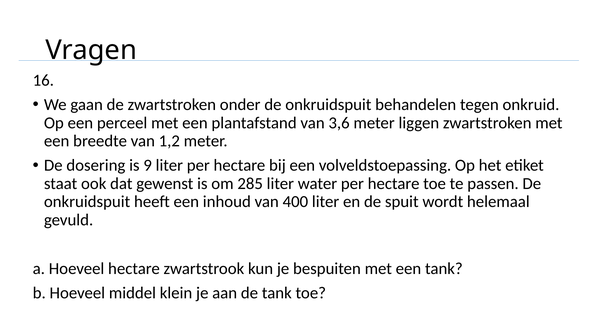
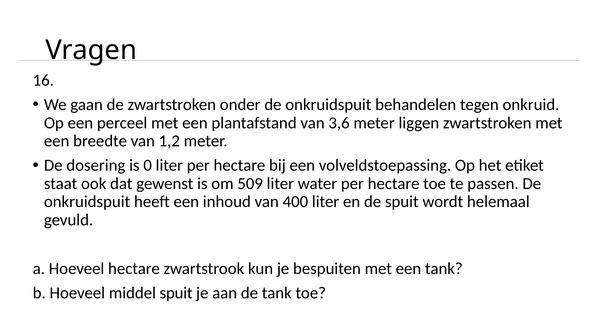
9: 9 -> 0 (148, 165)
285: 285 -> 509 (250, 183)
middel klein: klein -> spuit (176, 293)
